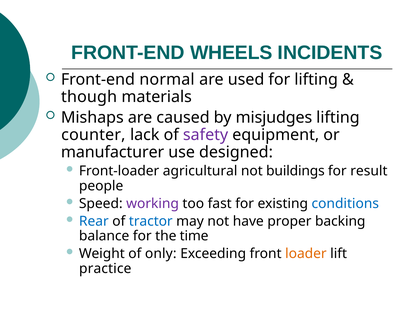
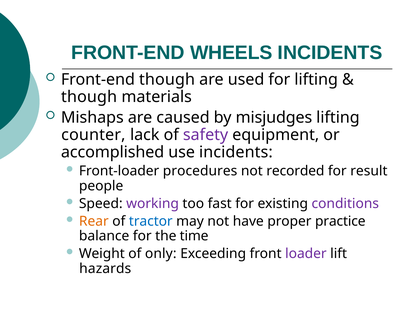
Front-end normal: normal -> though (167, 79)
manufacturer: manufacturer -> accomplished (113, 152)
use designed: designed -> incidents (236, 152)
agricultural: agricultural -> procedures (200, 171)
buildings: buildings -> recorded (295, 171)
conditions colour: blue -> purple (345, 203)
Rear colour: blue -> orange (94, 221)
backing: backing -> practice (340, 221)
loader colour: orange -> purple (306, 254)
practice: practice -> hazards (105, 268)
